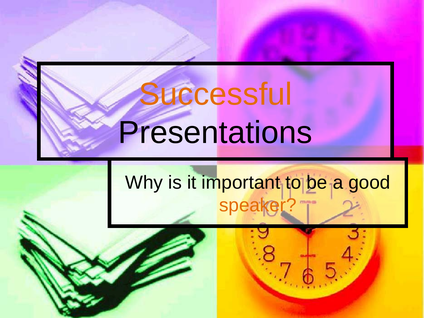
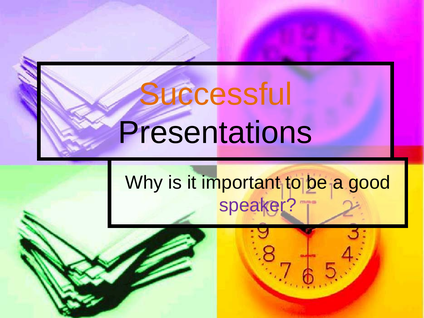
speaker colour: orange -> purple (258, 205)
